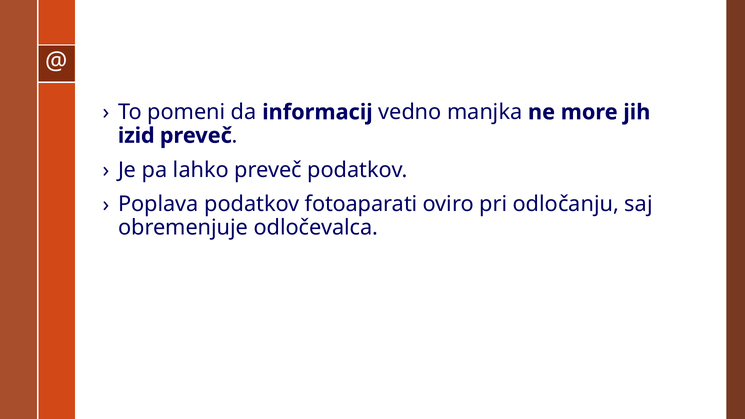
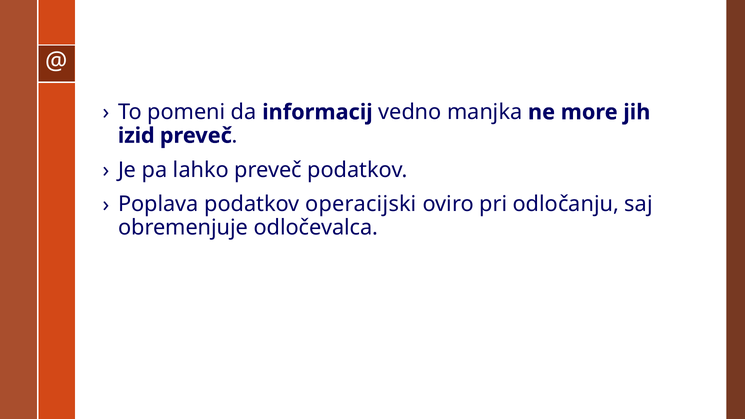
fotoaparati: fotoaparati -> operacijski (361, 204)
